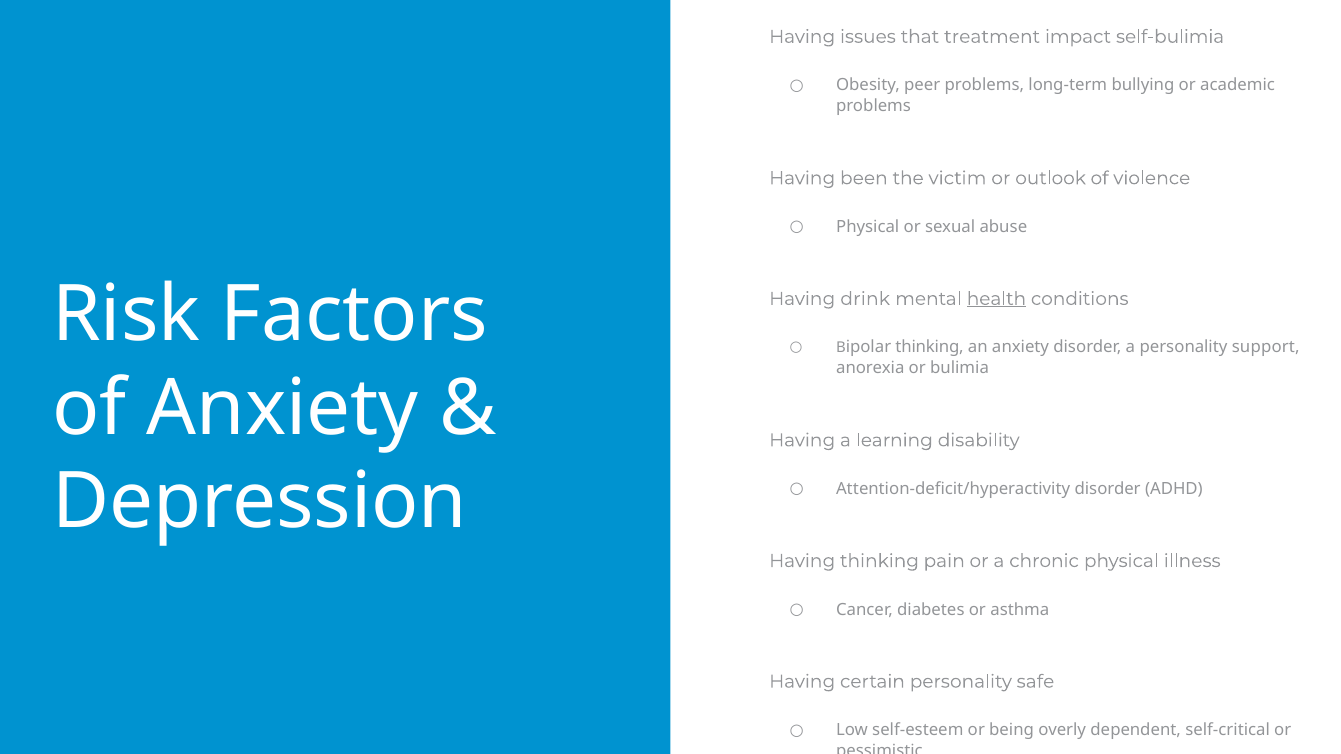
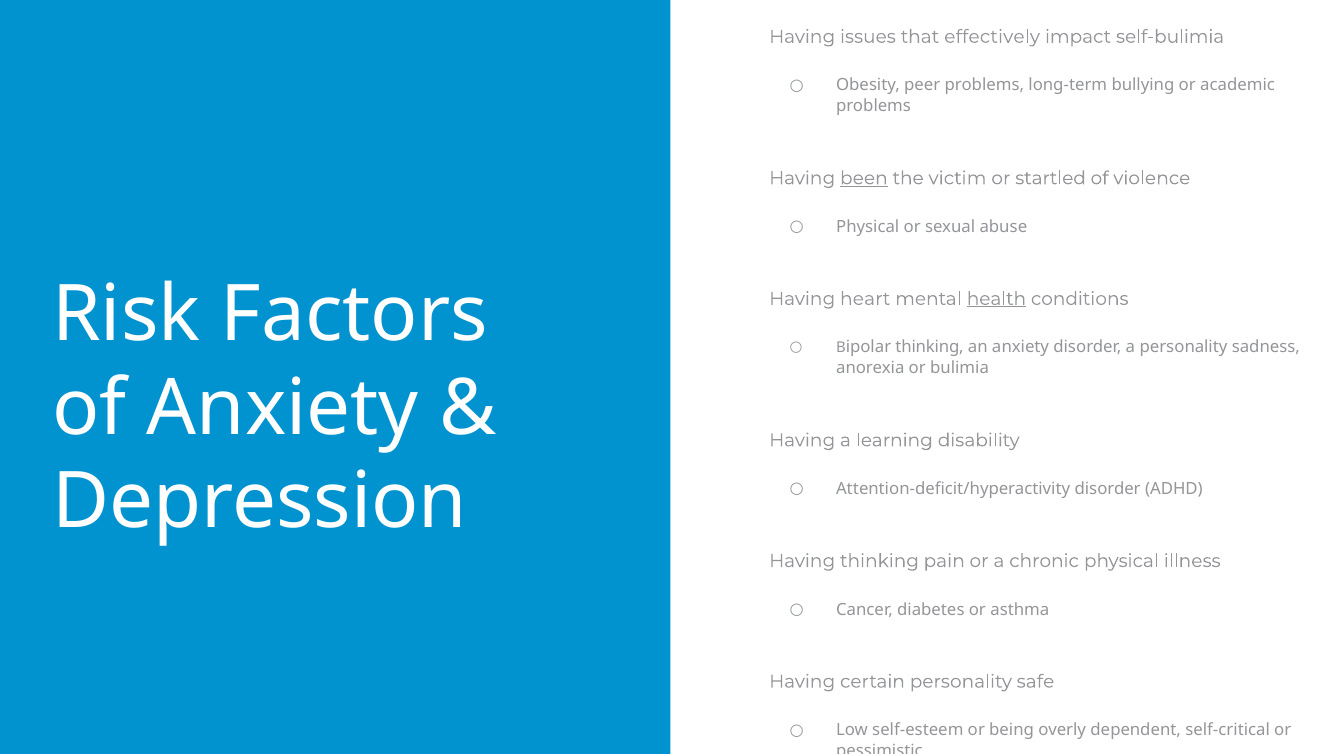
treatment: treatment -> effectively (992, 37)
been underline: none -> present (864, 178)
outlook: outlook -> startled (1051, 178)
drink: drink -> heart (865, 299)
support: support -> sadness (1266, 348)
